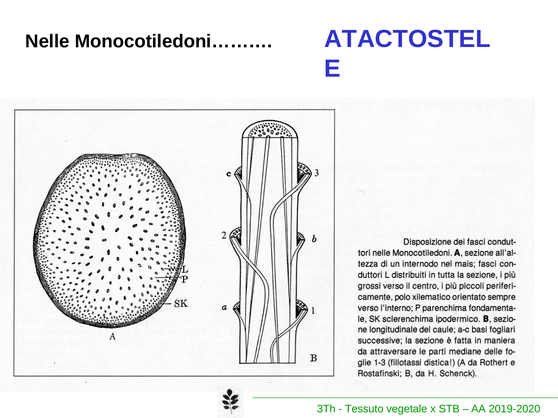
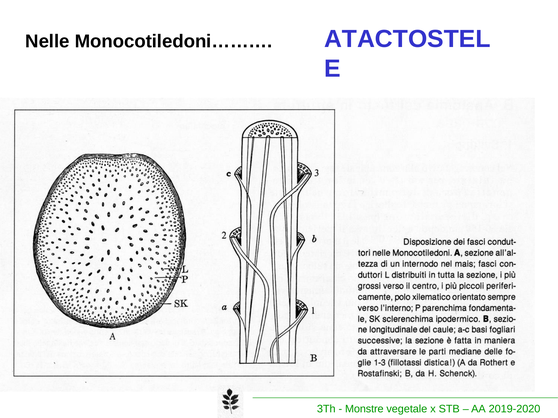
Tessuto: Tessuto -> Monstre (364, 409)
